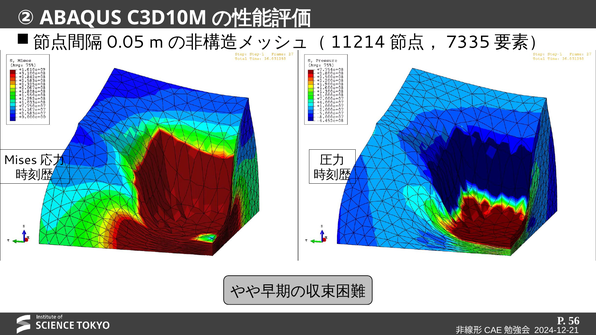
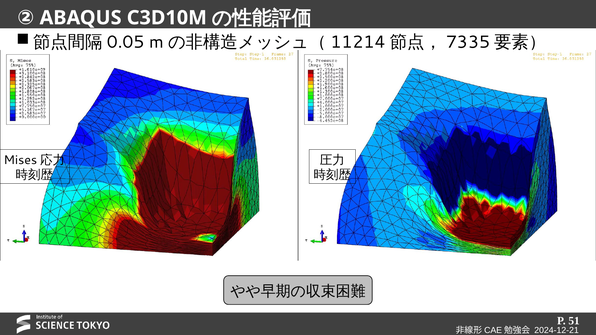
56: 56 -> 51 (574, 321)
